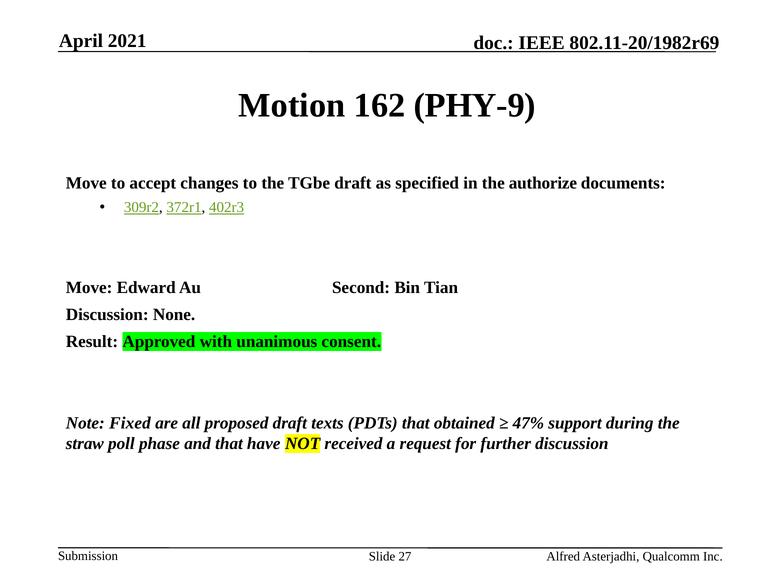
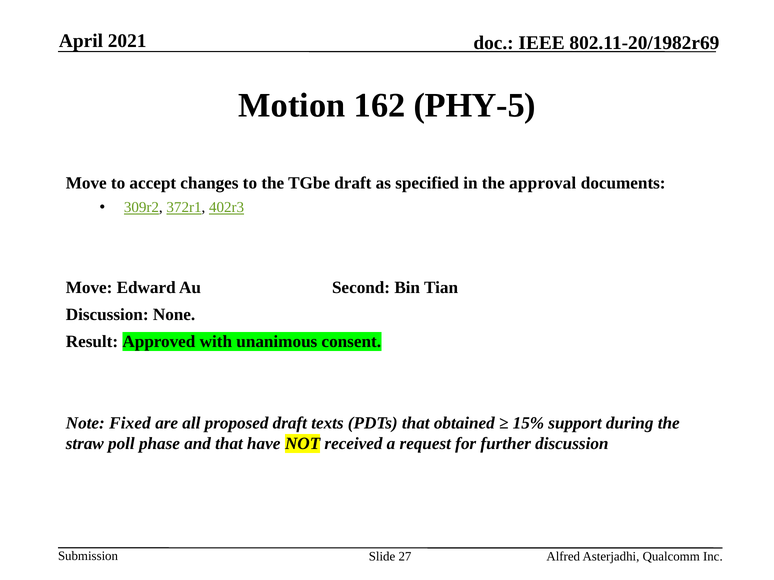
PHY-9: PHY-9 -> PHY-5 (475, 106)
authorize: authorize -> approval (543, 183)
47%: 47% -> 15% (528, 423)
